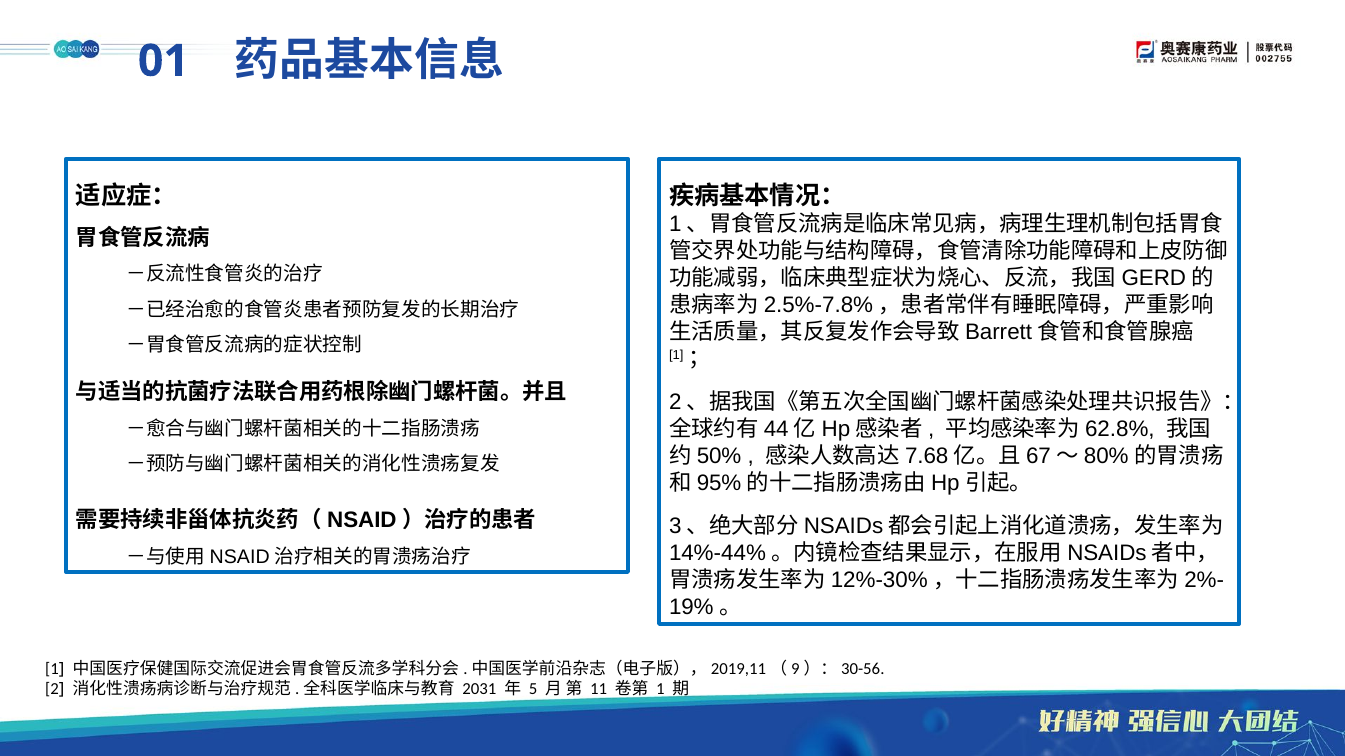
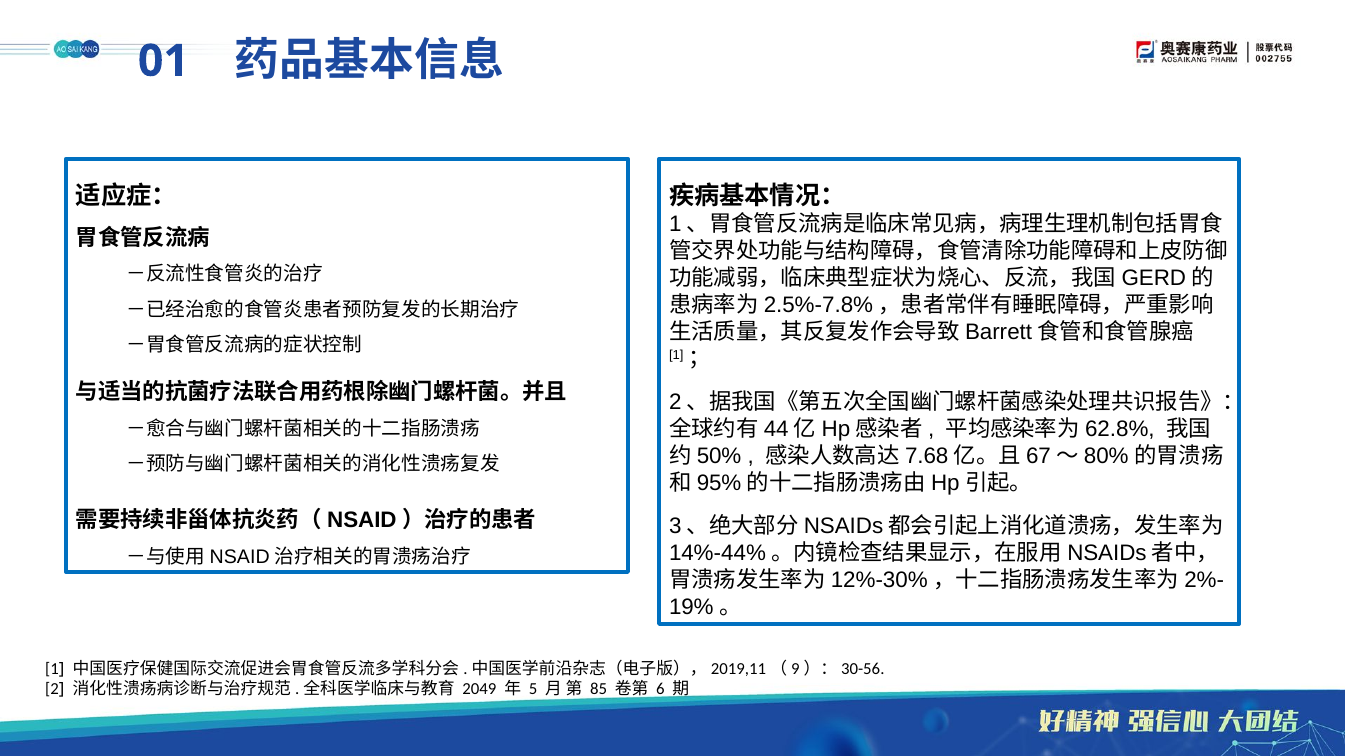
2031: 2031 -> 2049 (479, 690)
11: 11 -> 85 (599, 690)
1: 1 -> 6 (660, 690)
